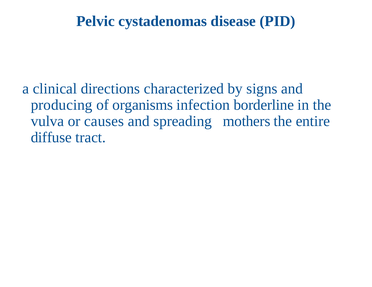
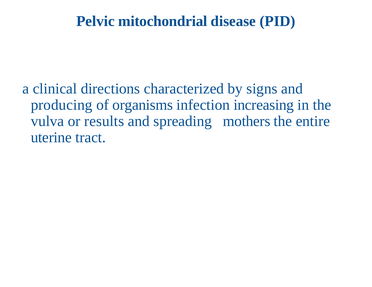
cystadenomas: cystadenomas -> mitochondrial (163, 21)
borderline: borderline -> increasing (264, 105)
causes: causes -> results (104, 121)
diffuse: diffuse -> uterine (51, 138)
